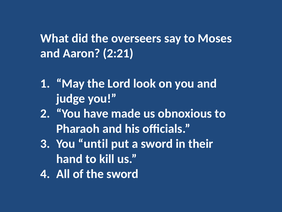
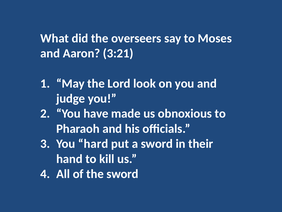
2:21: 2:21 -> 3:21 (118, 53)
until: until -> hard (93, 143)
